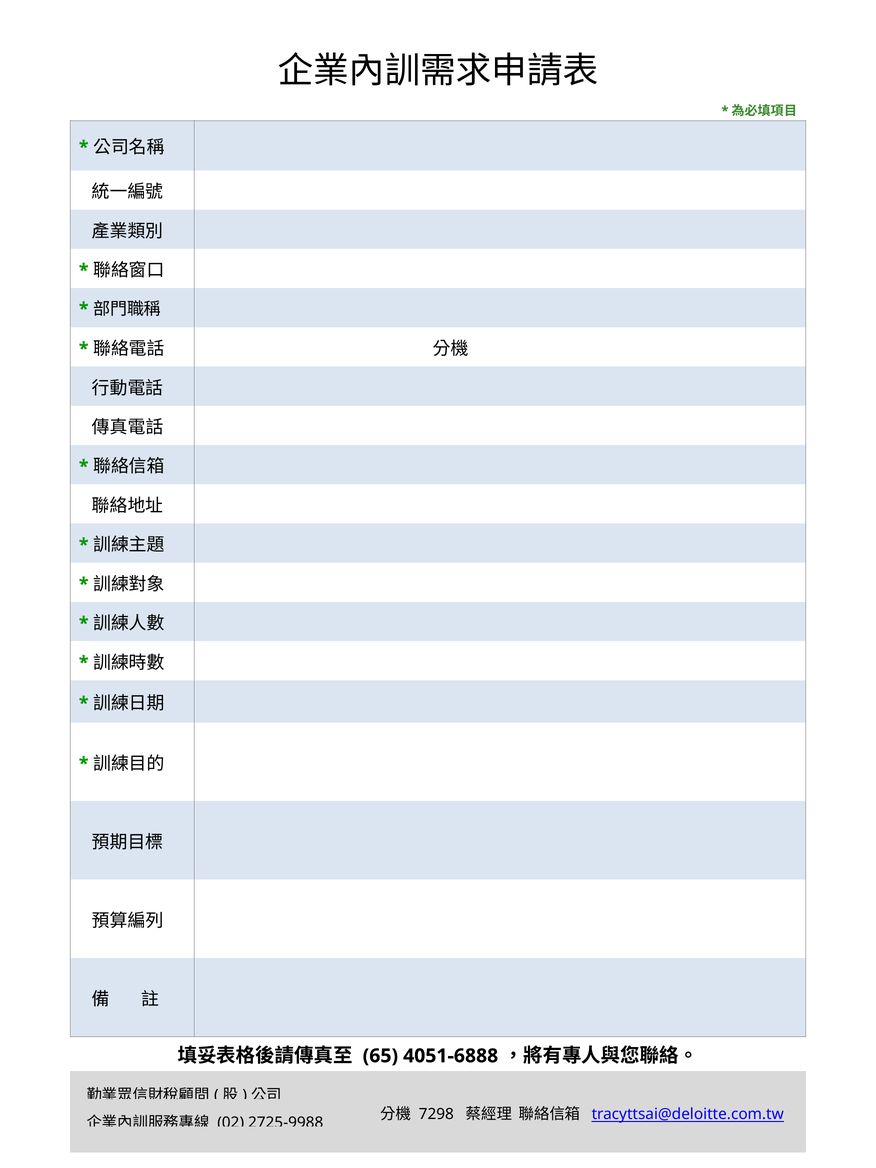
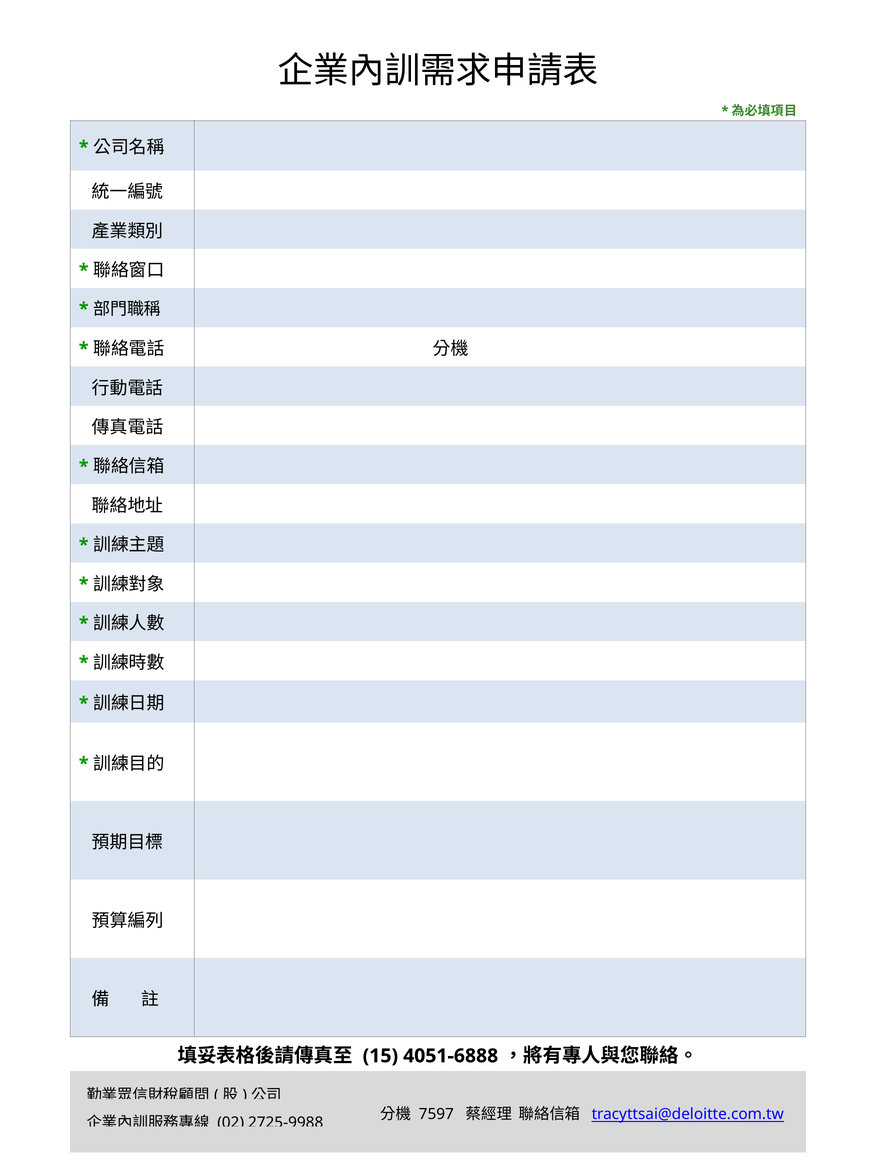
65: 65 -> 15 (380, 1056)
7298: 7298 -> 7597 (436, 1114)
